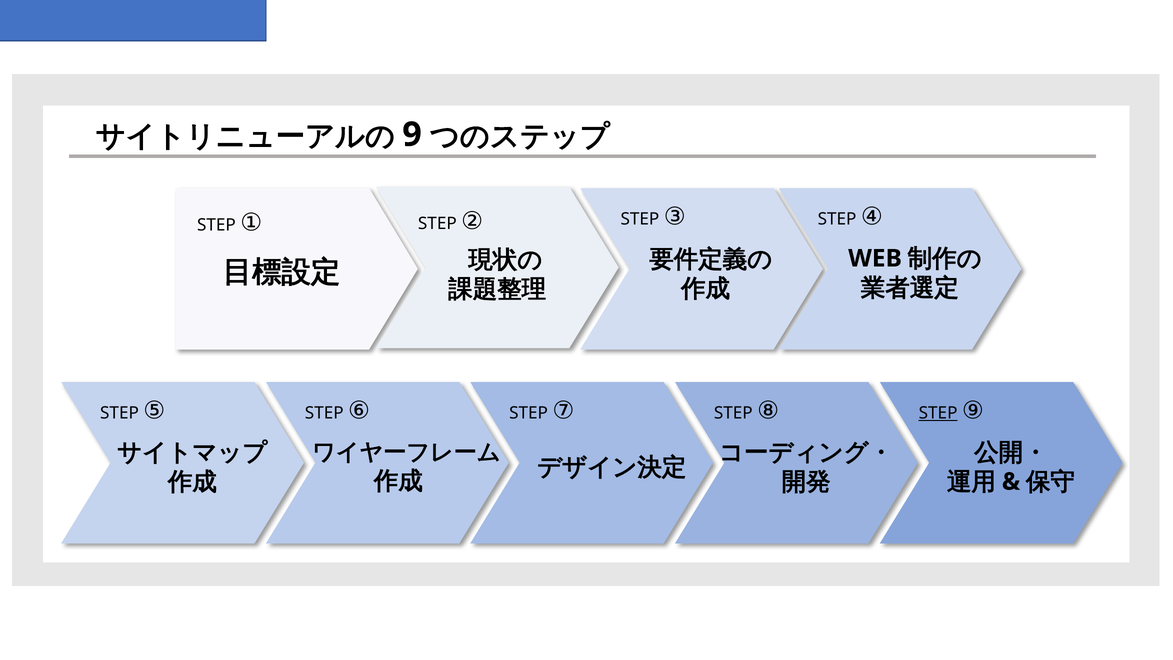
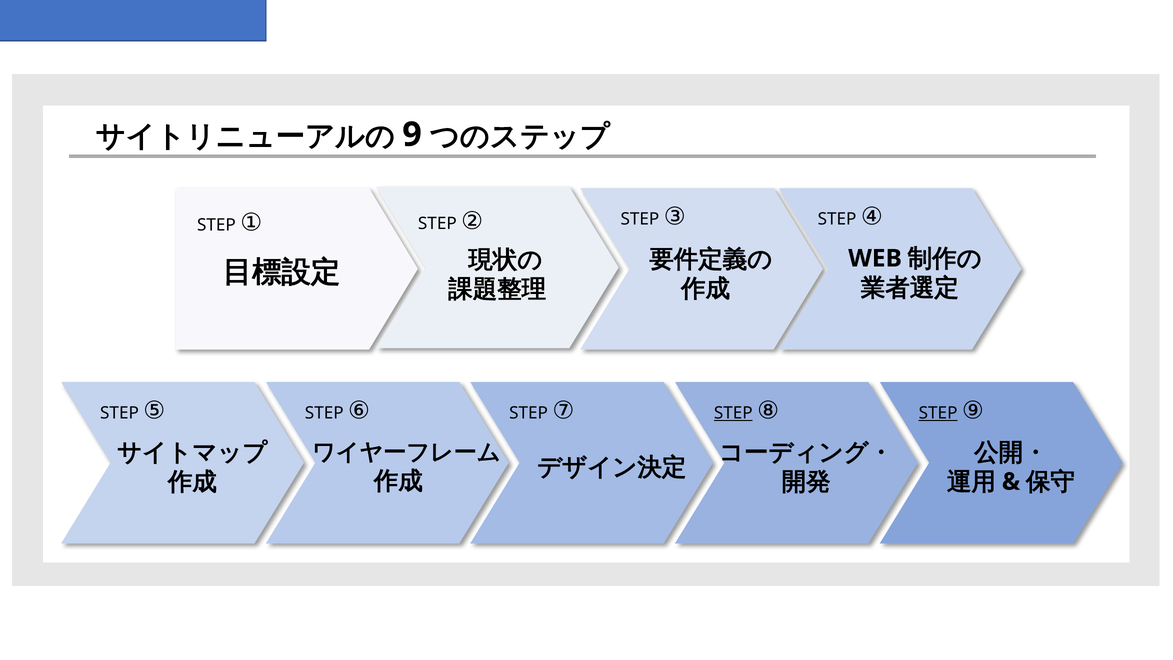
STEP underline: none -> present (733, 413)
